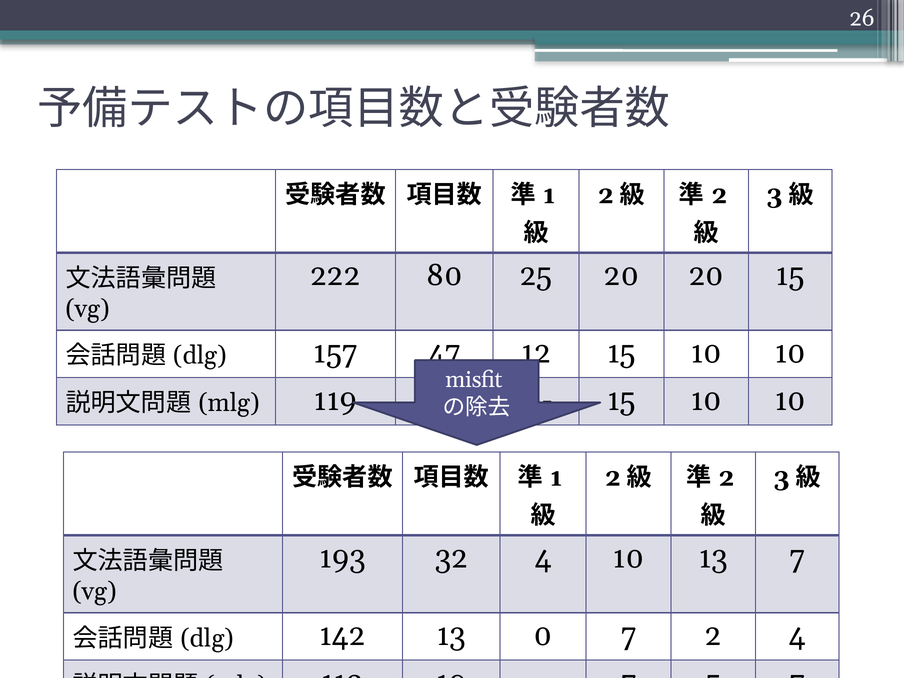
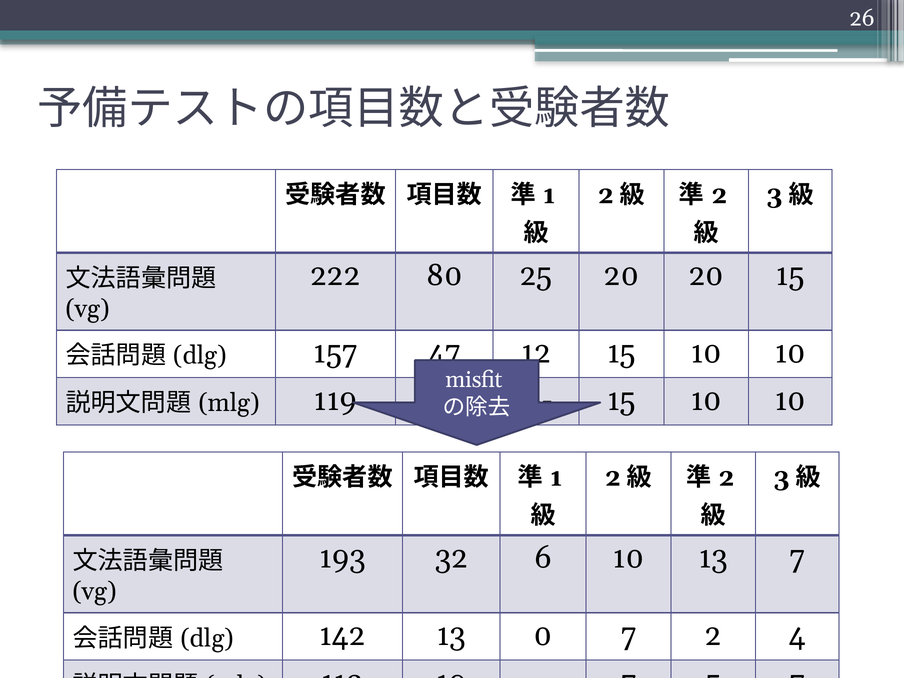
32 4: 4 -> 6 (543, 558)
